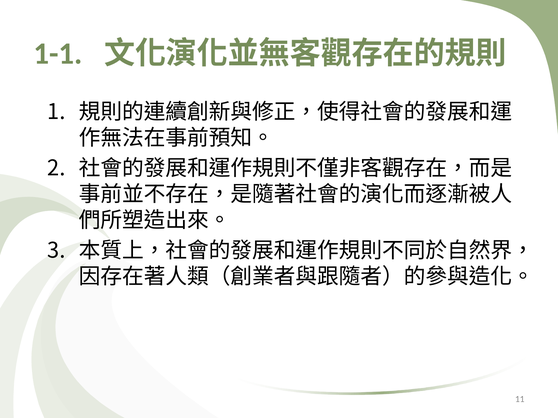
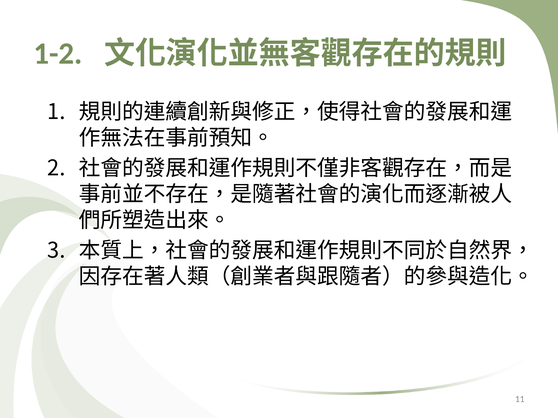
1-1: 1-1 -> 1-2 (58, 54)
